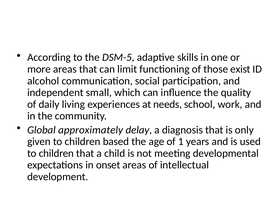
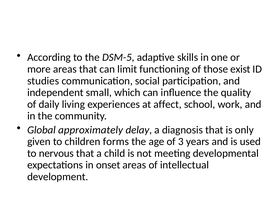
alcohol: alcohol -> studies (43, 81)
needs: needs -> affect (168, 104)
based: based -> forms (116, 142)
1: 1 -> 3 (181, 142)
children: children -> nervous (56, 153)
